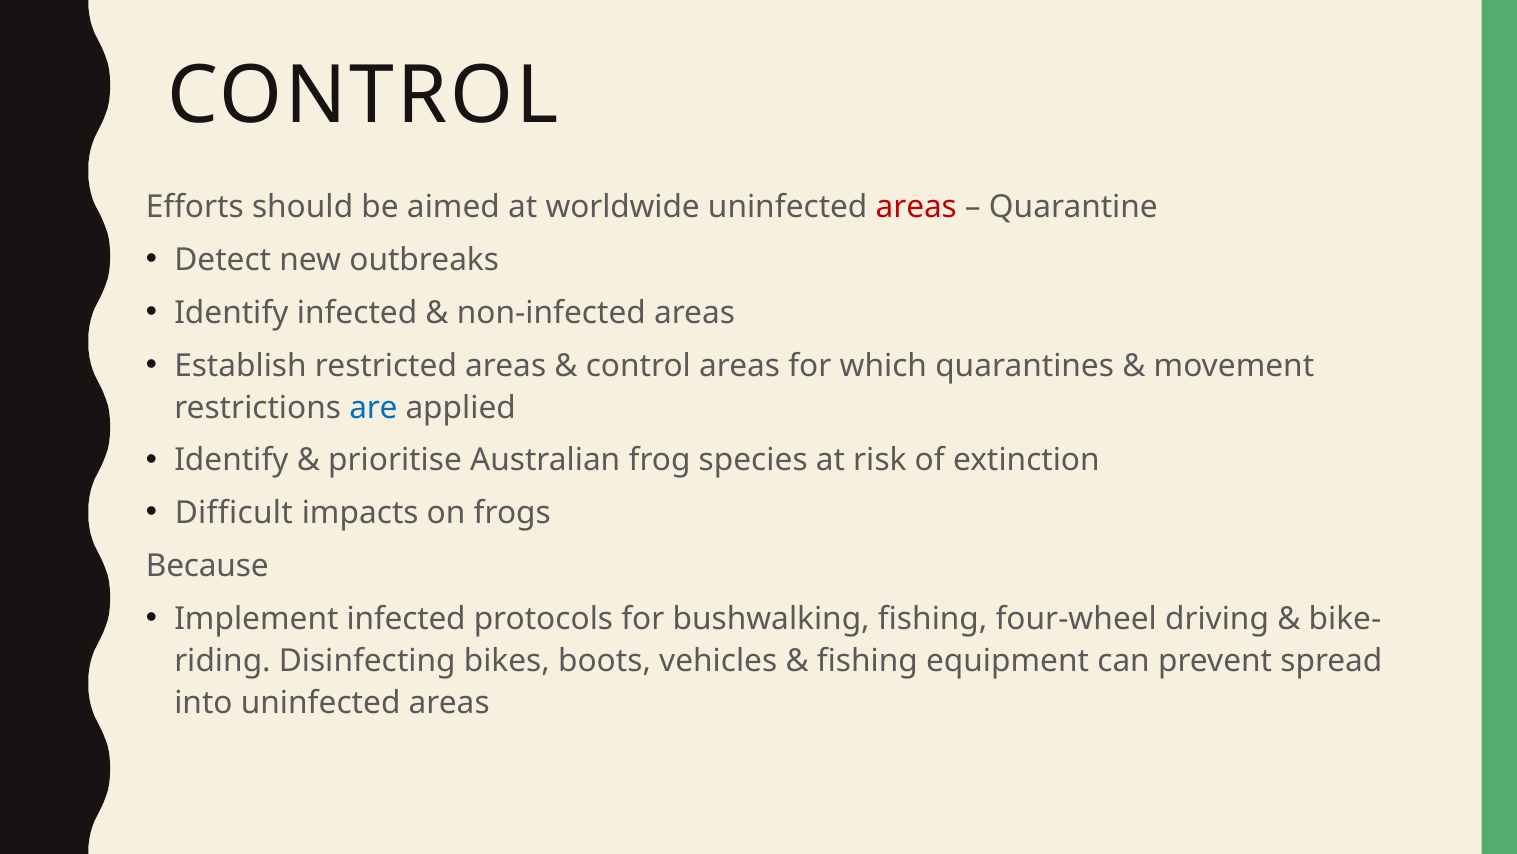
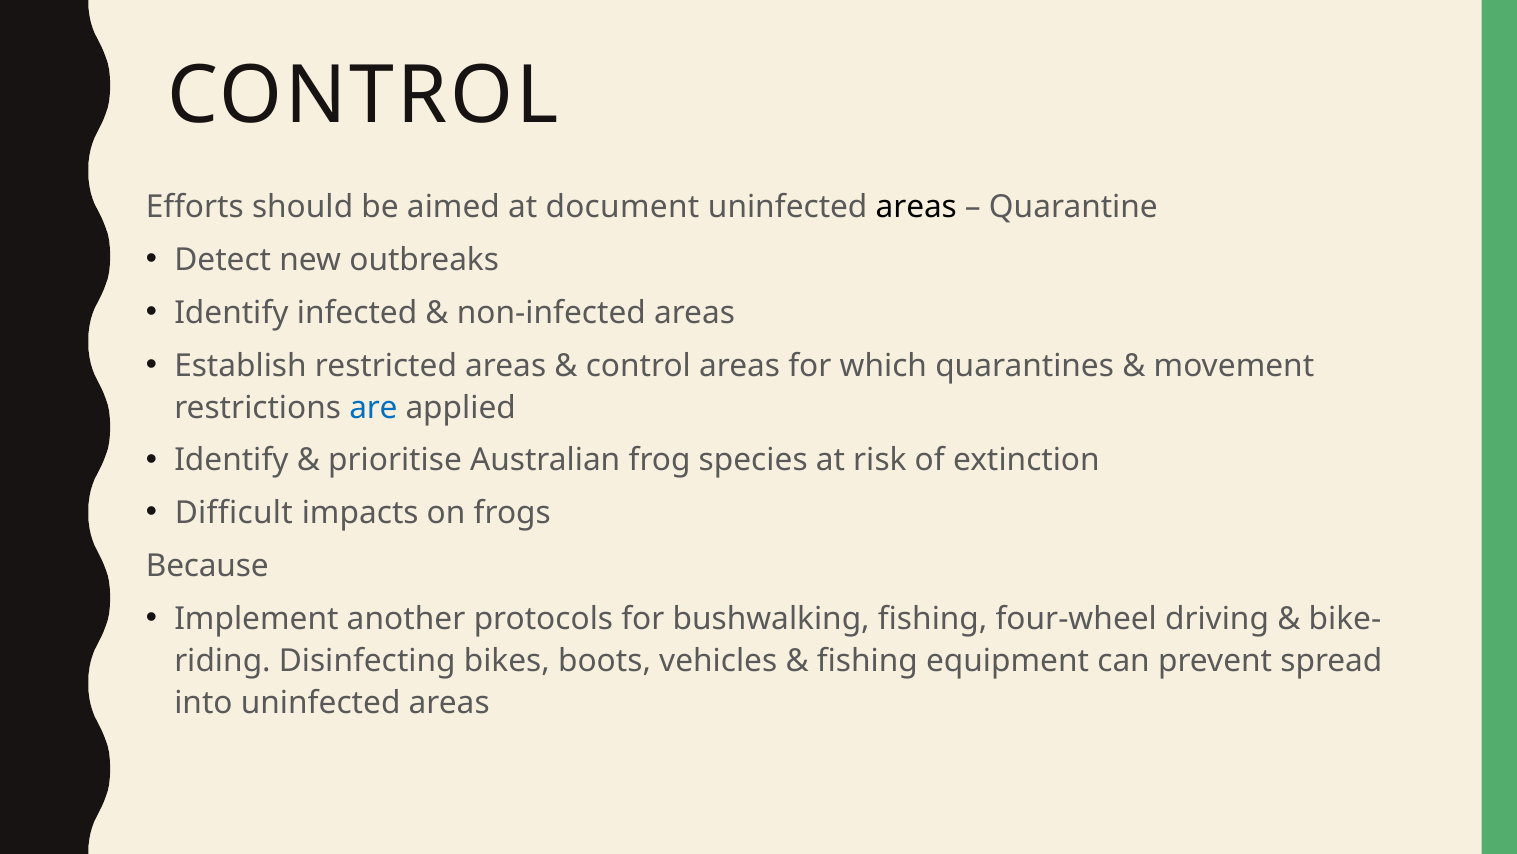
worldwide: worldwide -> document (622, 207)
areas colour: red -> black (916, 207)
Implement infected: infected -> another (406, 619)
